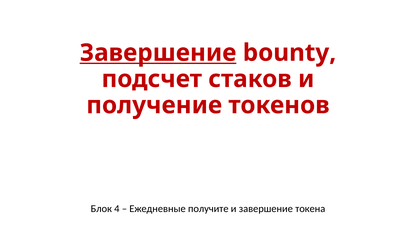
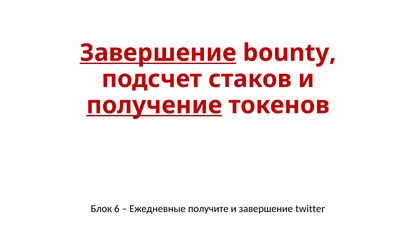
получение underline: none -> present (154, 105)
4: 4 -> 6 (117, 209)
токена: токена -> twitter (310, 209)
